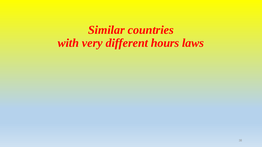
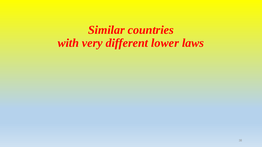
hours: hours -> lower (165, 43)
